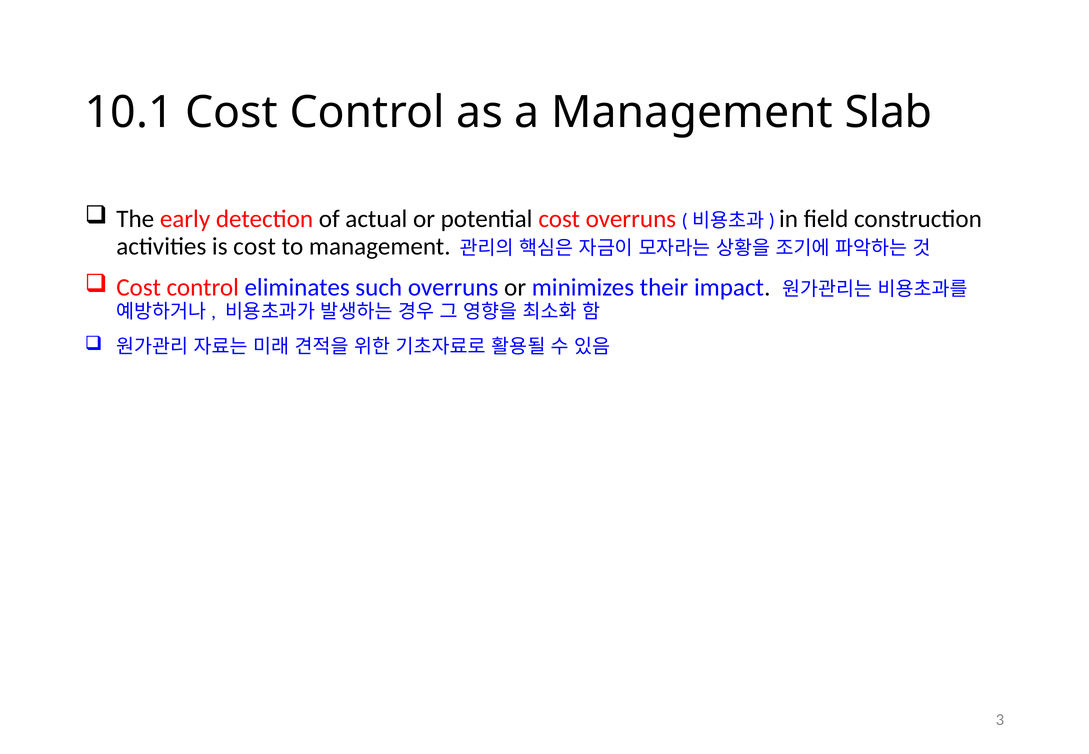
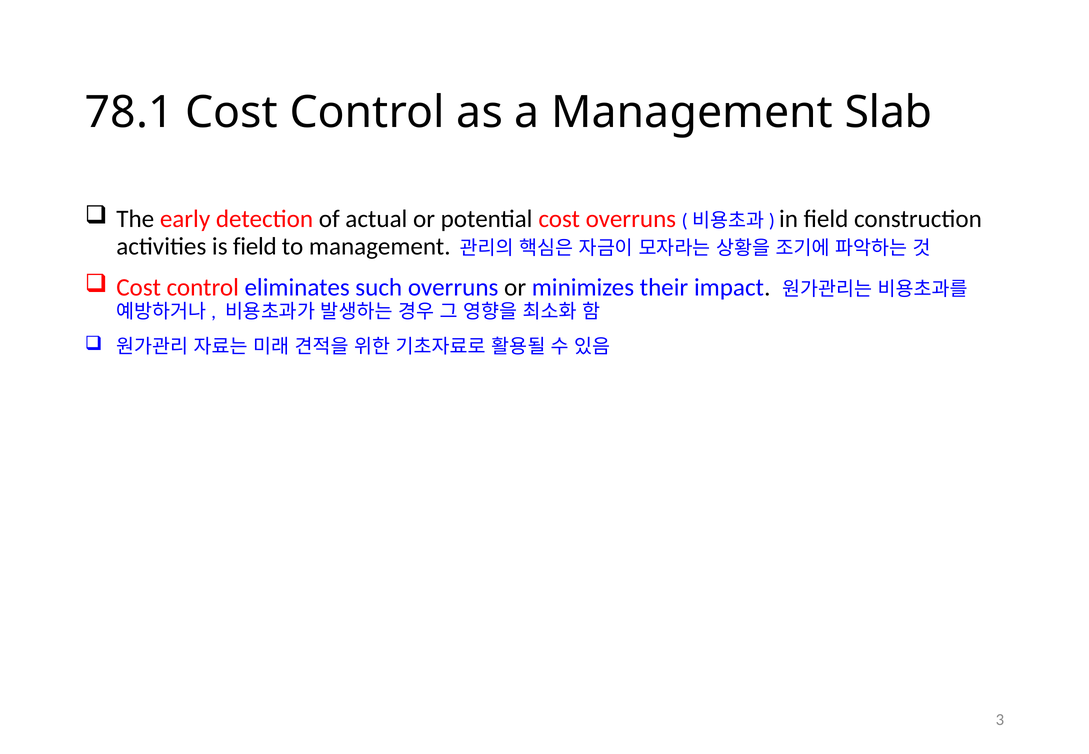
10.1: 10.1 -> 78.1 (129, 113)
is cost: cost -> field (255, 246)
